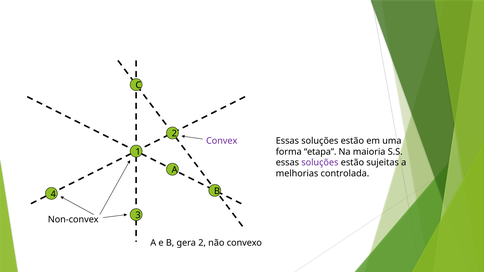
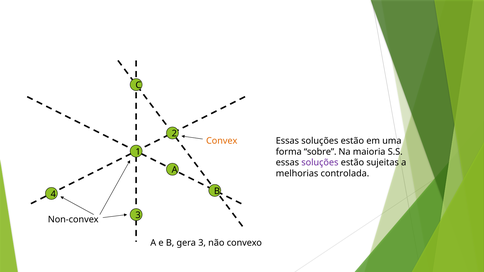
Convex colour: purple -> orange (222, 141)
etapa: etapa -> sobre (320, 152)
gera 2: 2 -> 3 (202, 243)
